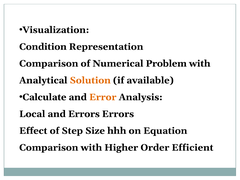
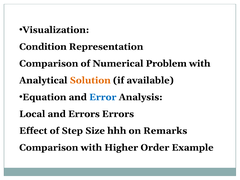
Calculate: Calculate -> Equation (44, 97)
Error colour: orange -> blue (103, 97)
Equation: Equation -> Remarks (165, 131)
Efficient: Efficient -> Example (193, 148)
